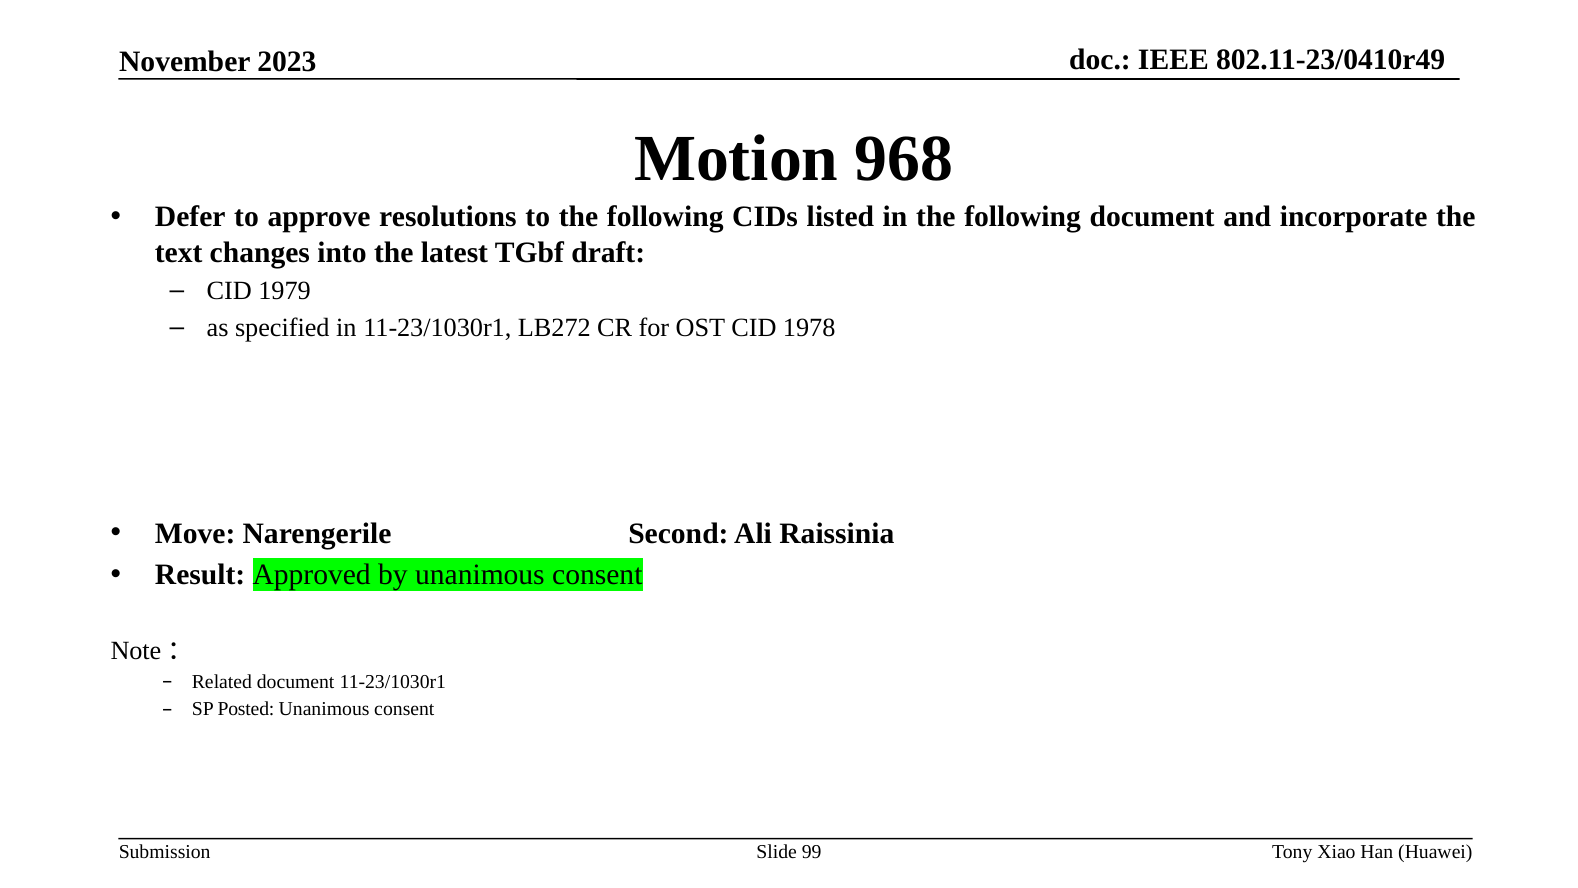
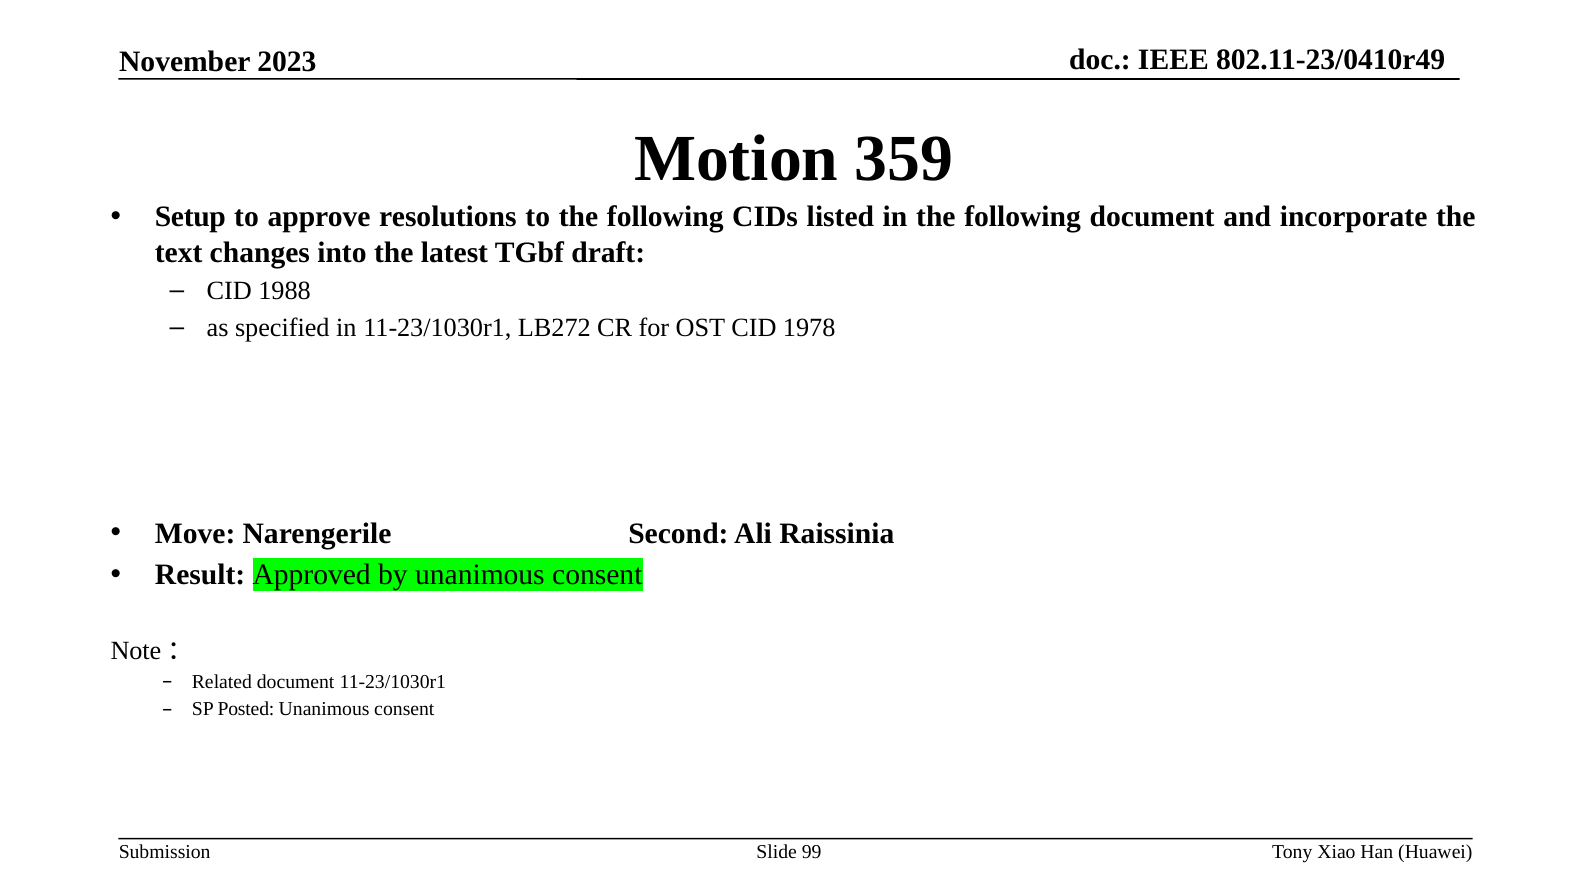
968: 968 -> 359 (904, 158)
Defer: Defer -> Setup (190, 217)
1979: 1979 -> 1988 (285, 291)
